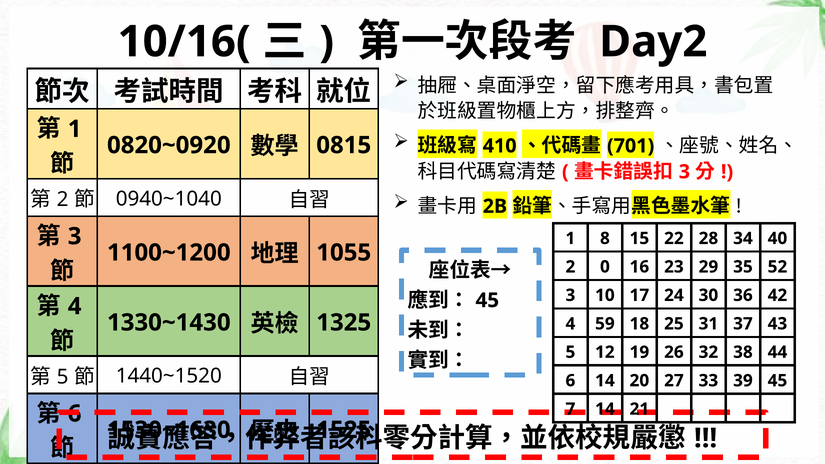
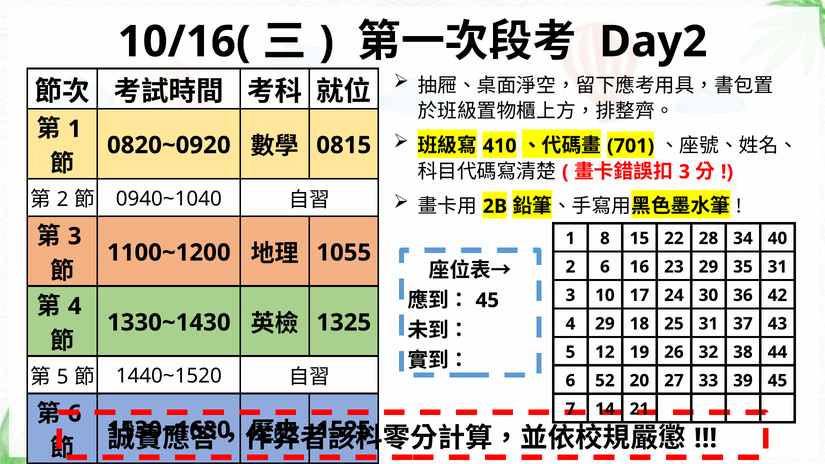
2 0: 0 -> 6 (605, 267)
35 52: 52 -> 31 (777, 267)
4 59: 59 -> 29 (605, 324)
6 14: 14 -> 52 (605, 381)
